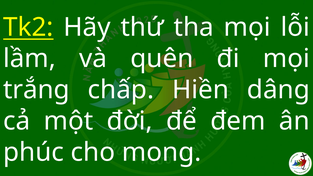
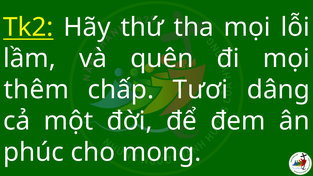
trắng: trắng -> thêm (36, 90)
Hiền: Hiền -> Tươi (200, 90)
